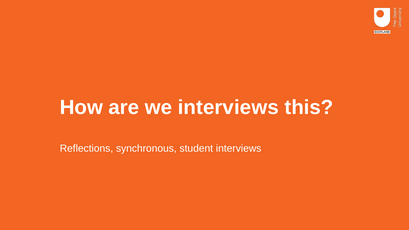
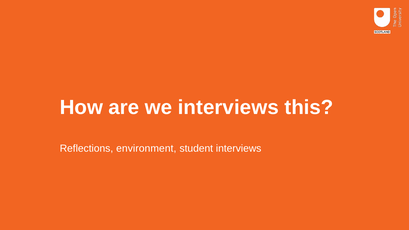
synchronous: synchronous -> environment (146, 148)
